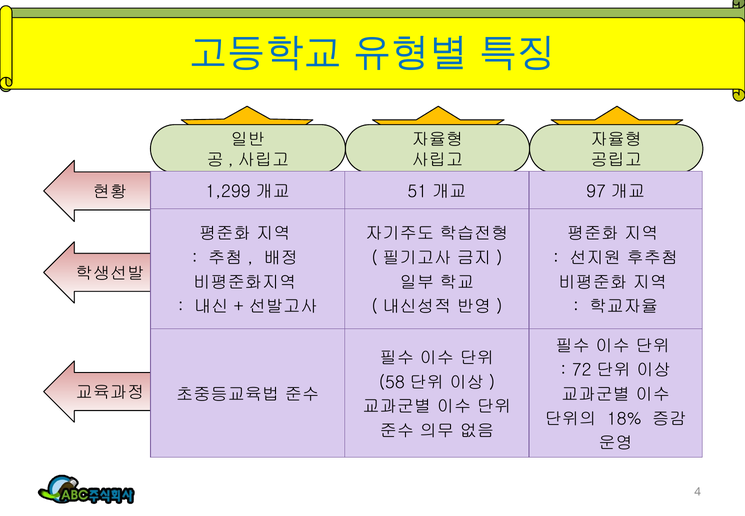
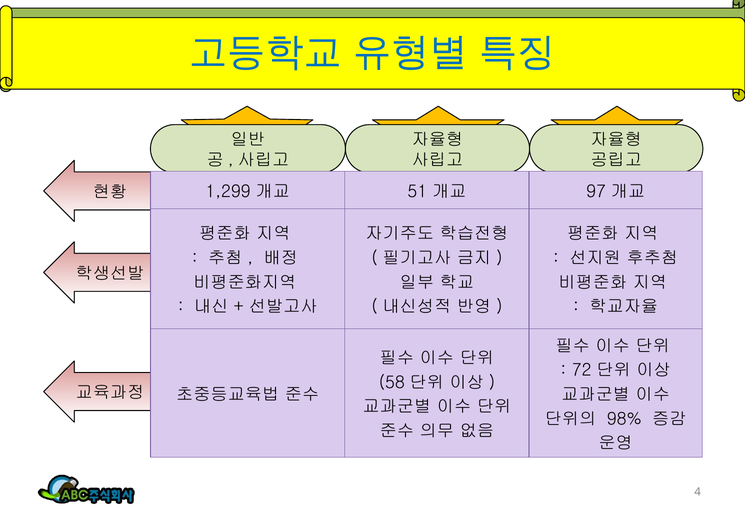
18%: 18% -> 98% (624, 419)
